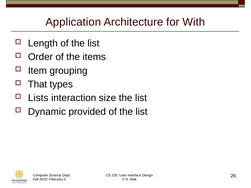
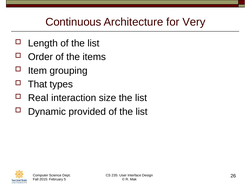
Application: Application -> Continuous (73, 22)
With: With -> Very (194, 22)
Lists: Lists -> Real (38, 98)
